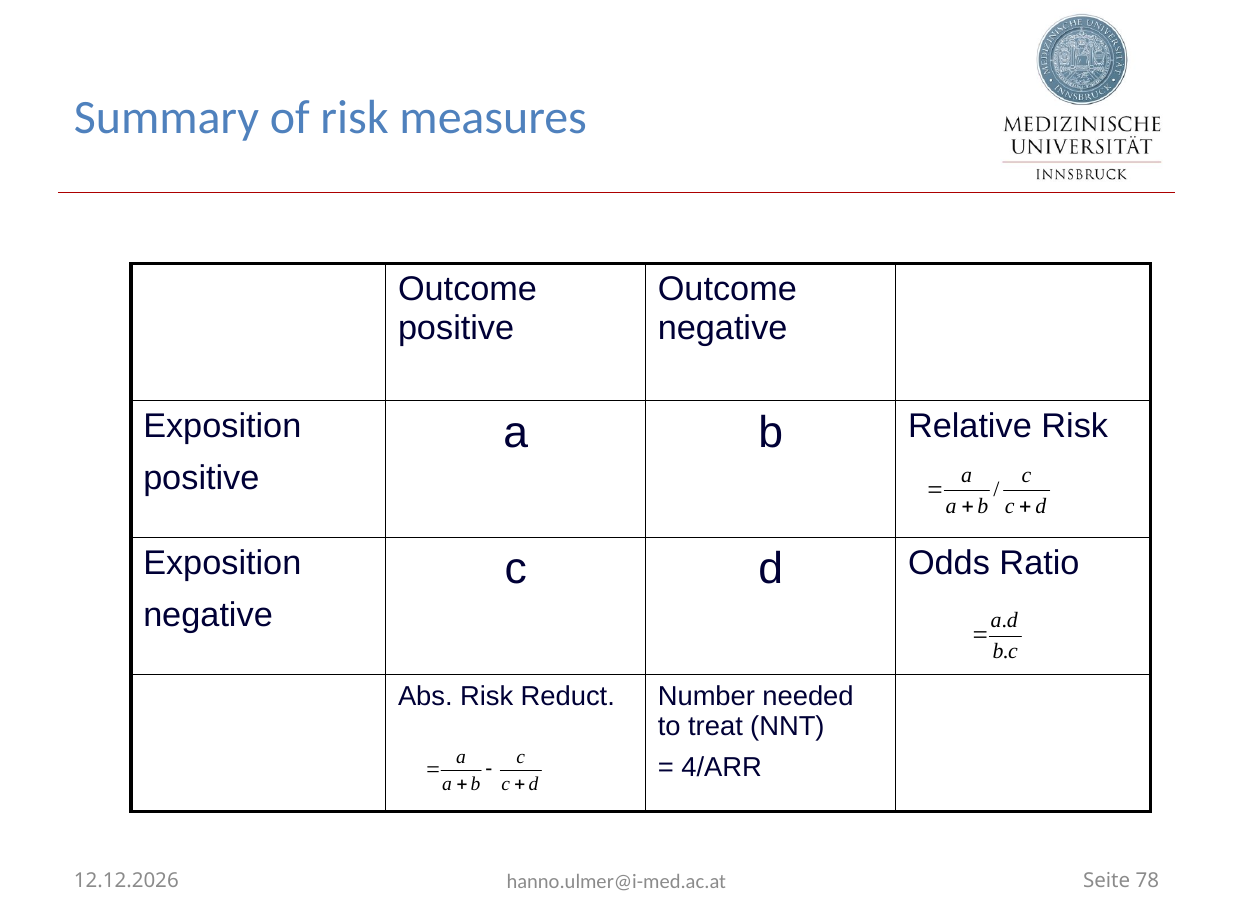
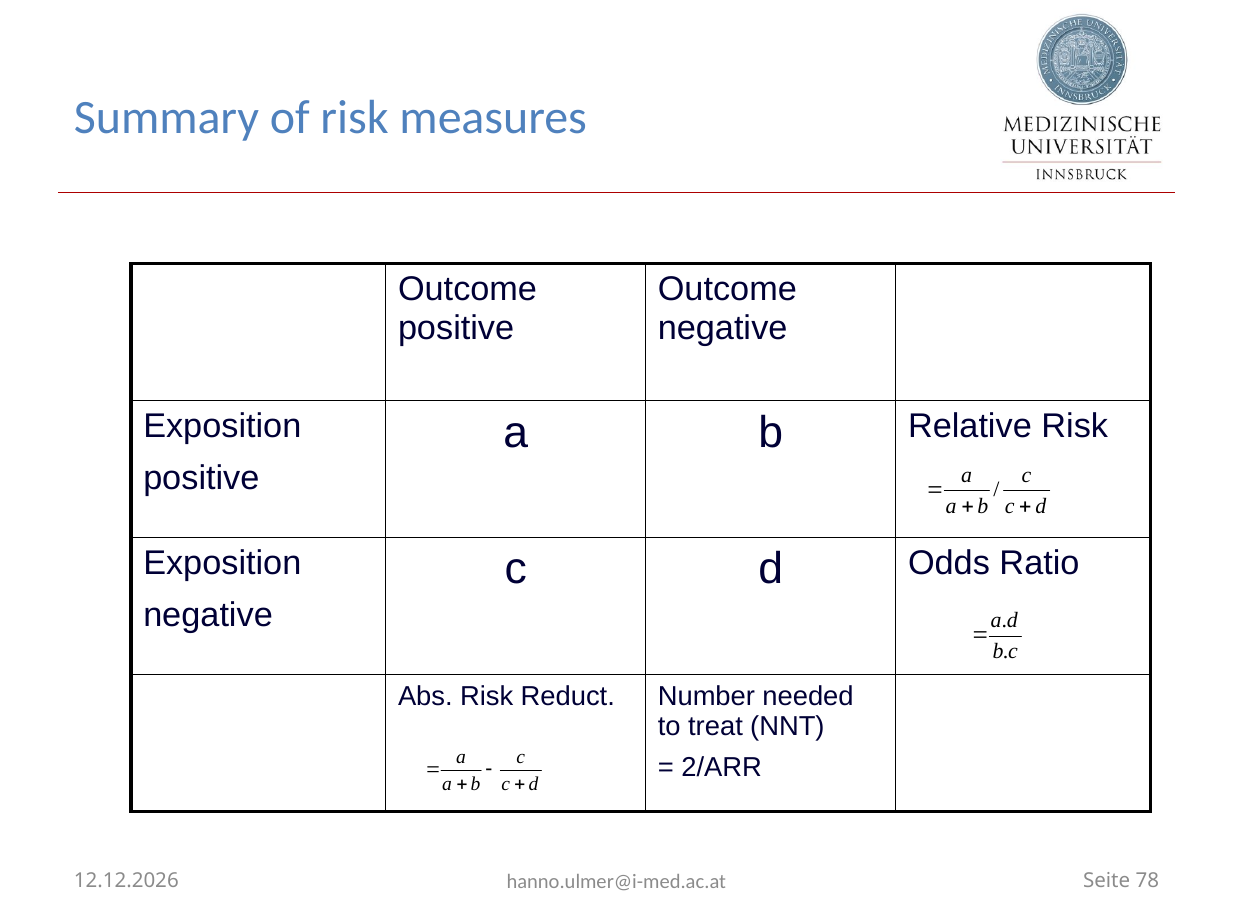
4/ARR: 4/ARR -> 2/ARR (722, 769)
